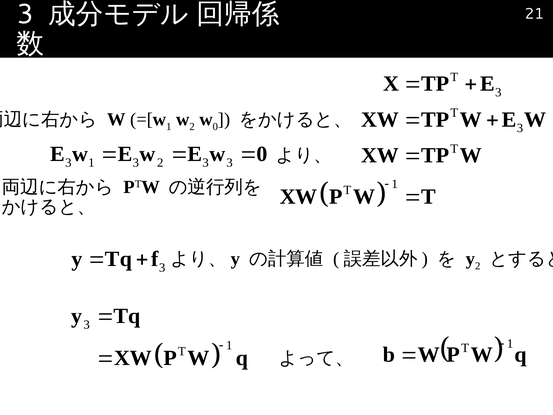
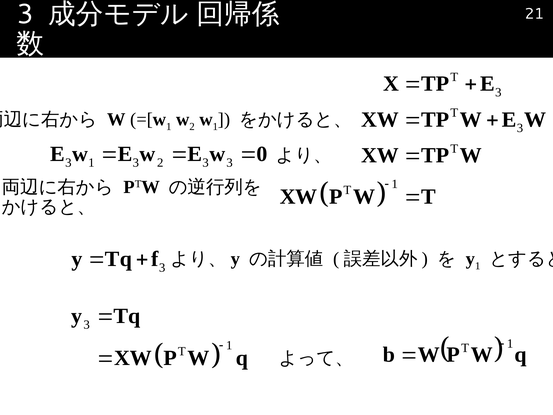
0: 0 -> 1 (215, 127)
2: 2 -> 1 (478, 266)
